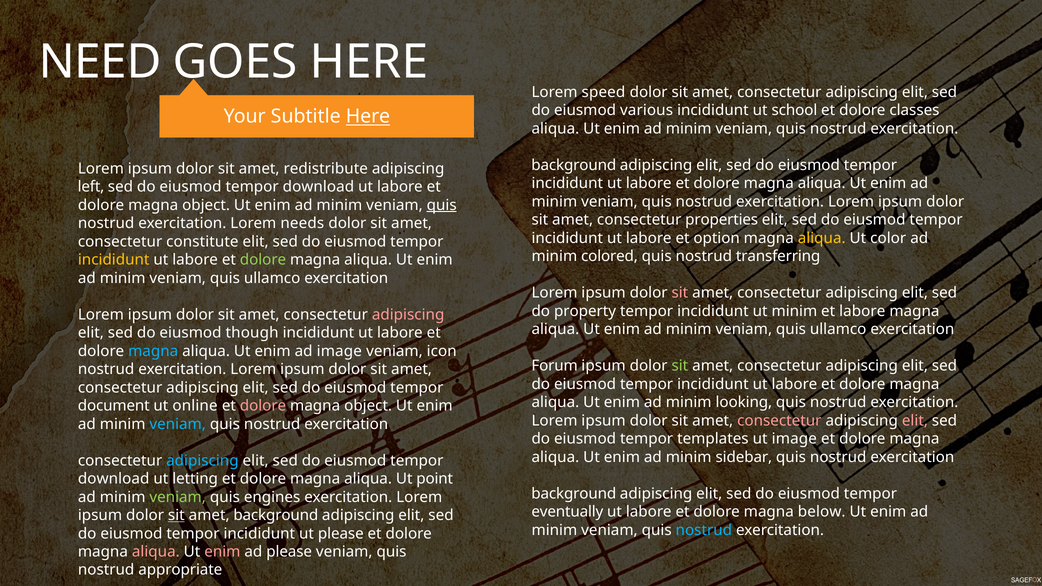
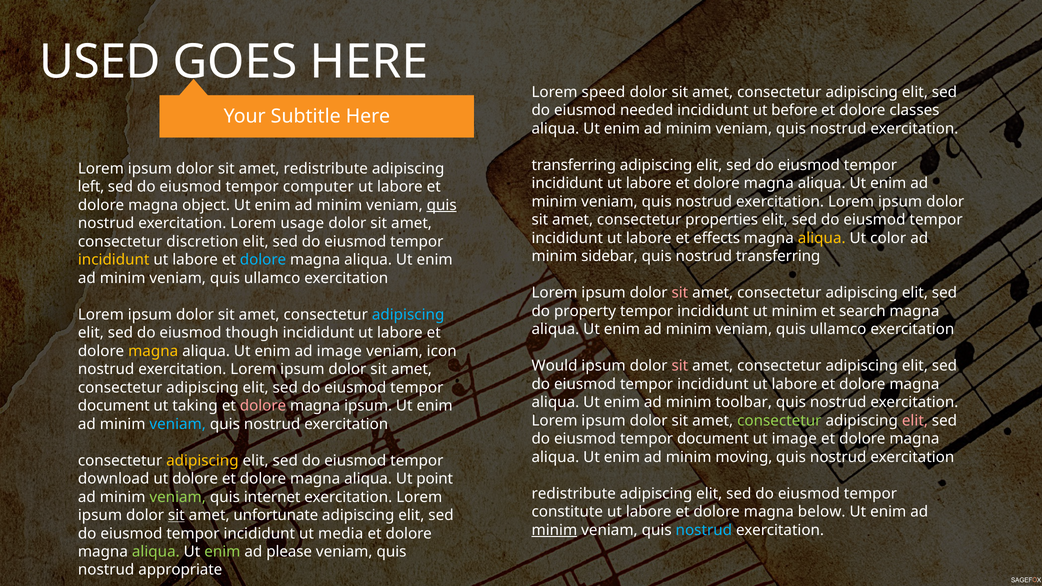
NEED: NEED -> USED (100, 62)
various: various -> needed (647, 110)
school: school -> before (794, 110)
Here underline: present -> none (368, 117)
background: background -> transferring (574, 165)
download: download -> computer (318, 187)
needs: needs -> usage (302, 223)
option: option -> effects (717, 238)
constitute: constitute -> discretion (202, 242)
colored: colored -> sidebar (609, 256)
dolore colour: light green -> light blue (263, 260)
et labore: labore -> search (862, 311)
adipiscing colour: pink -> light blue (408, 315)
magna colour: light blue -> yellow (153, 351)
Forum: Forum -> Would (555, 366)
sit colour: light green -> pink (680, 366)
looking: looking -> toolbar (744, 402)
online: online -> taking (195, 406)
object: object -> ipsum (368, 406)
consectetur colour: pink -> light green (779, 421)
templates: templates -> document (713, 439)
sidebar: sidebar -> moving (744, 457)
adipiscing colour: light blue -> yellow (202, 461)
ut letting: letting -> dolore (195, 479)
background: background -> redistribute (574, 494)
engines: engines -> internet (272, 497)
eventually: eventually -> constitute (567, 512)
amet background: background -> unfortunate (276, 515)
minim underline: none -> present (554, 530)
ut please: please -> media (341, 534)
aliqua colour: pink -> light green (156, 552)
enim colour: pink -> light green (222, 552)
